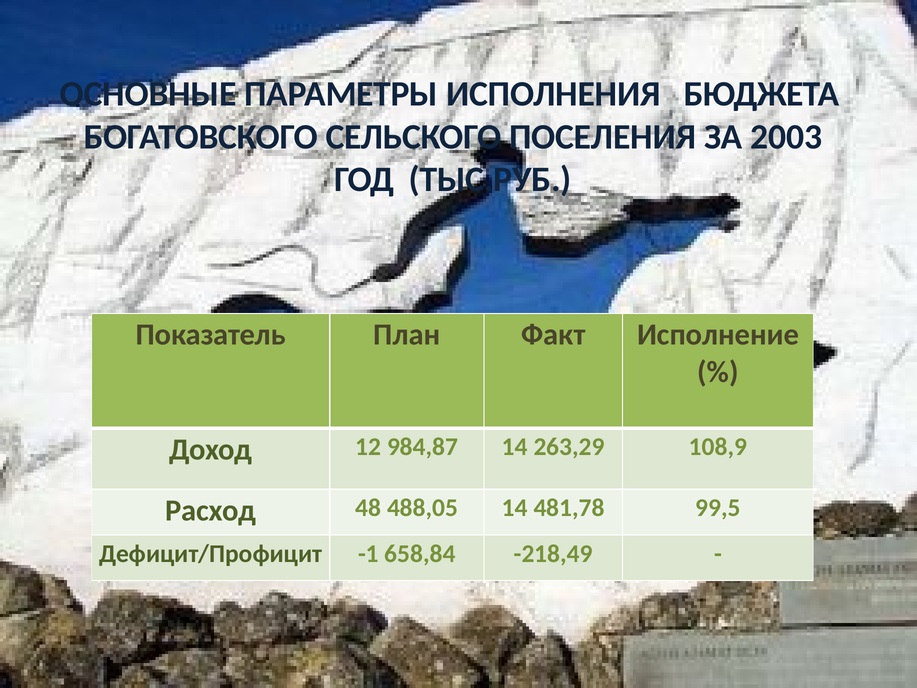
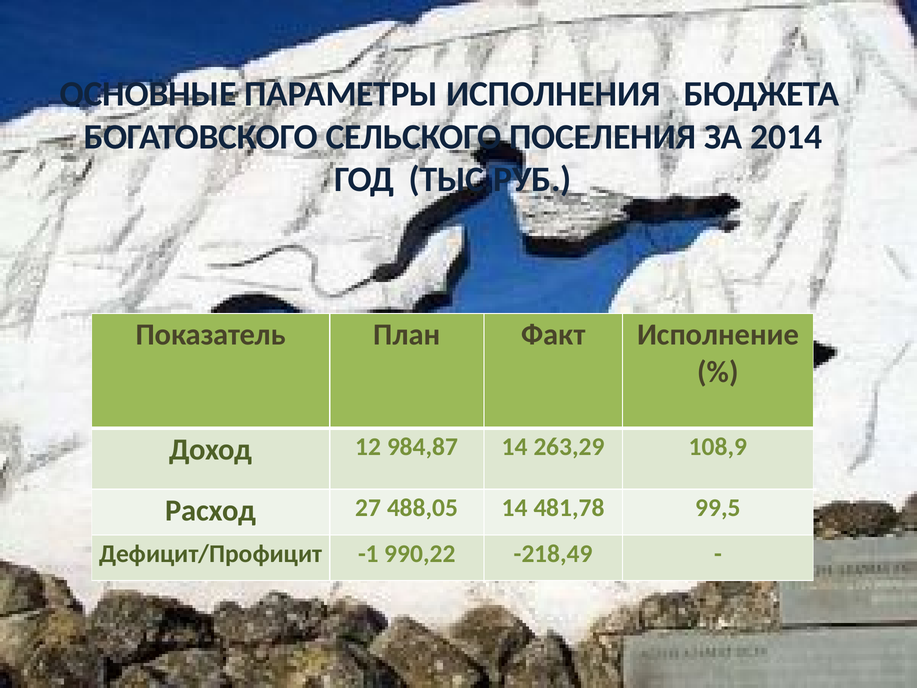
2003: 2003 -> 2014 (786, 137)
48: 48 -> 27 (368, 508)
658,84: 658,84 -> 990,22 (420, 554)
